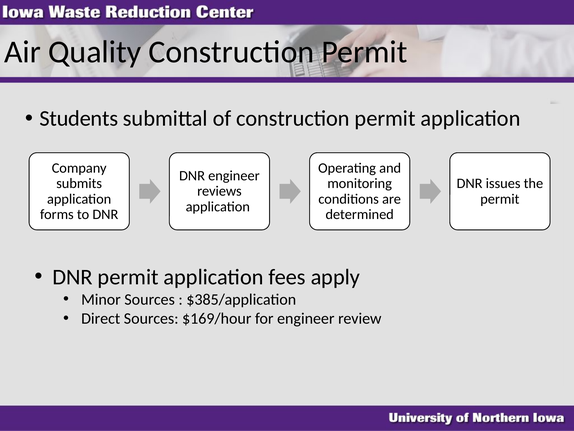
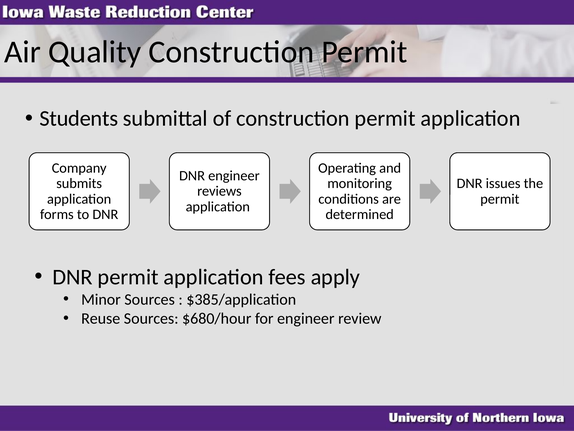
Direct: Direct -> Reuse (101, 318)
$169/hour: $169/hour -> $680/hour (217, 318)
